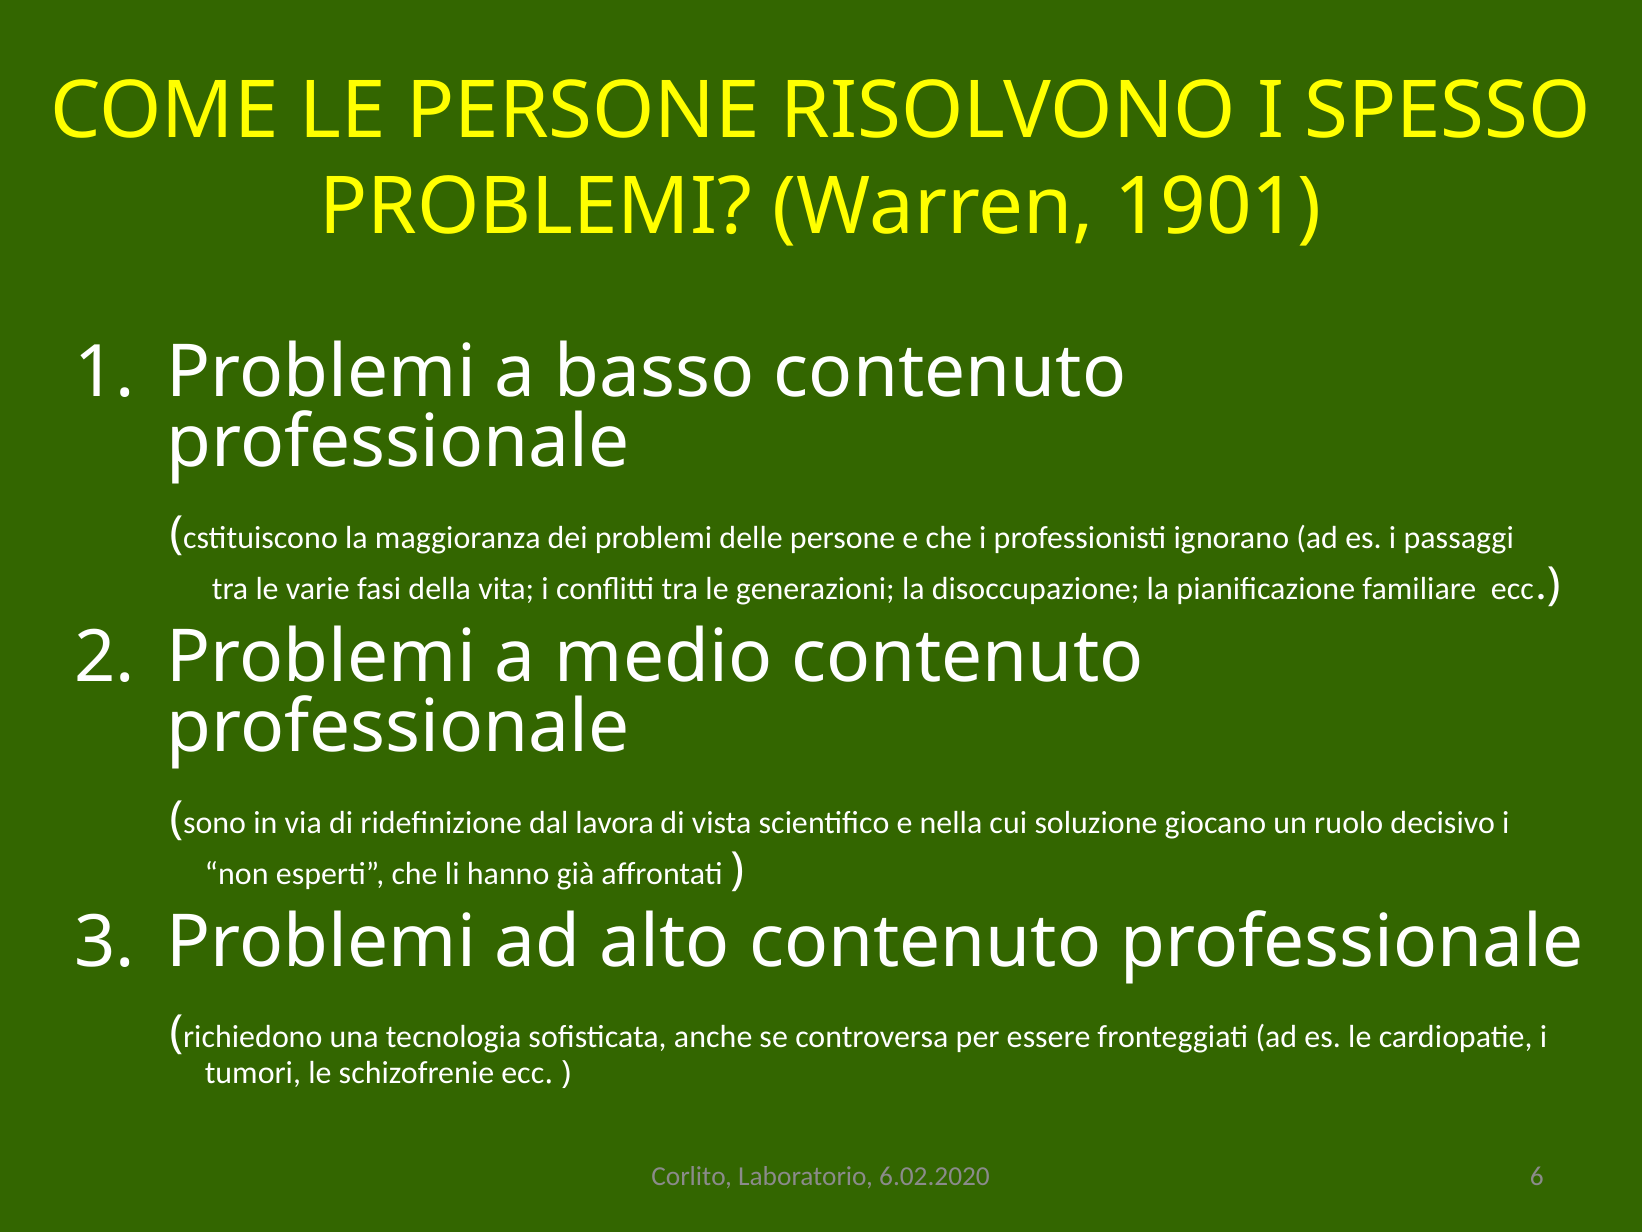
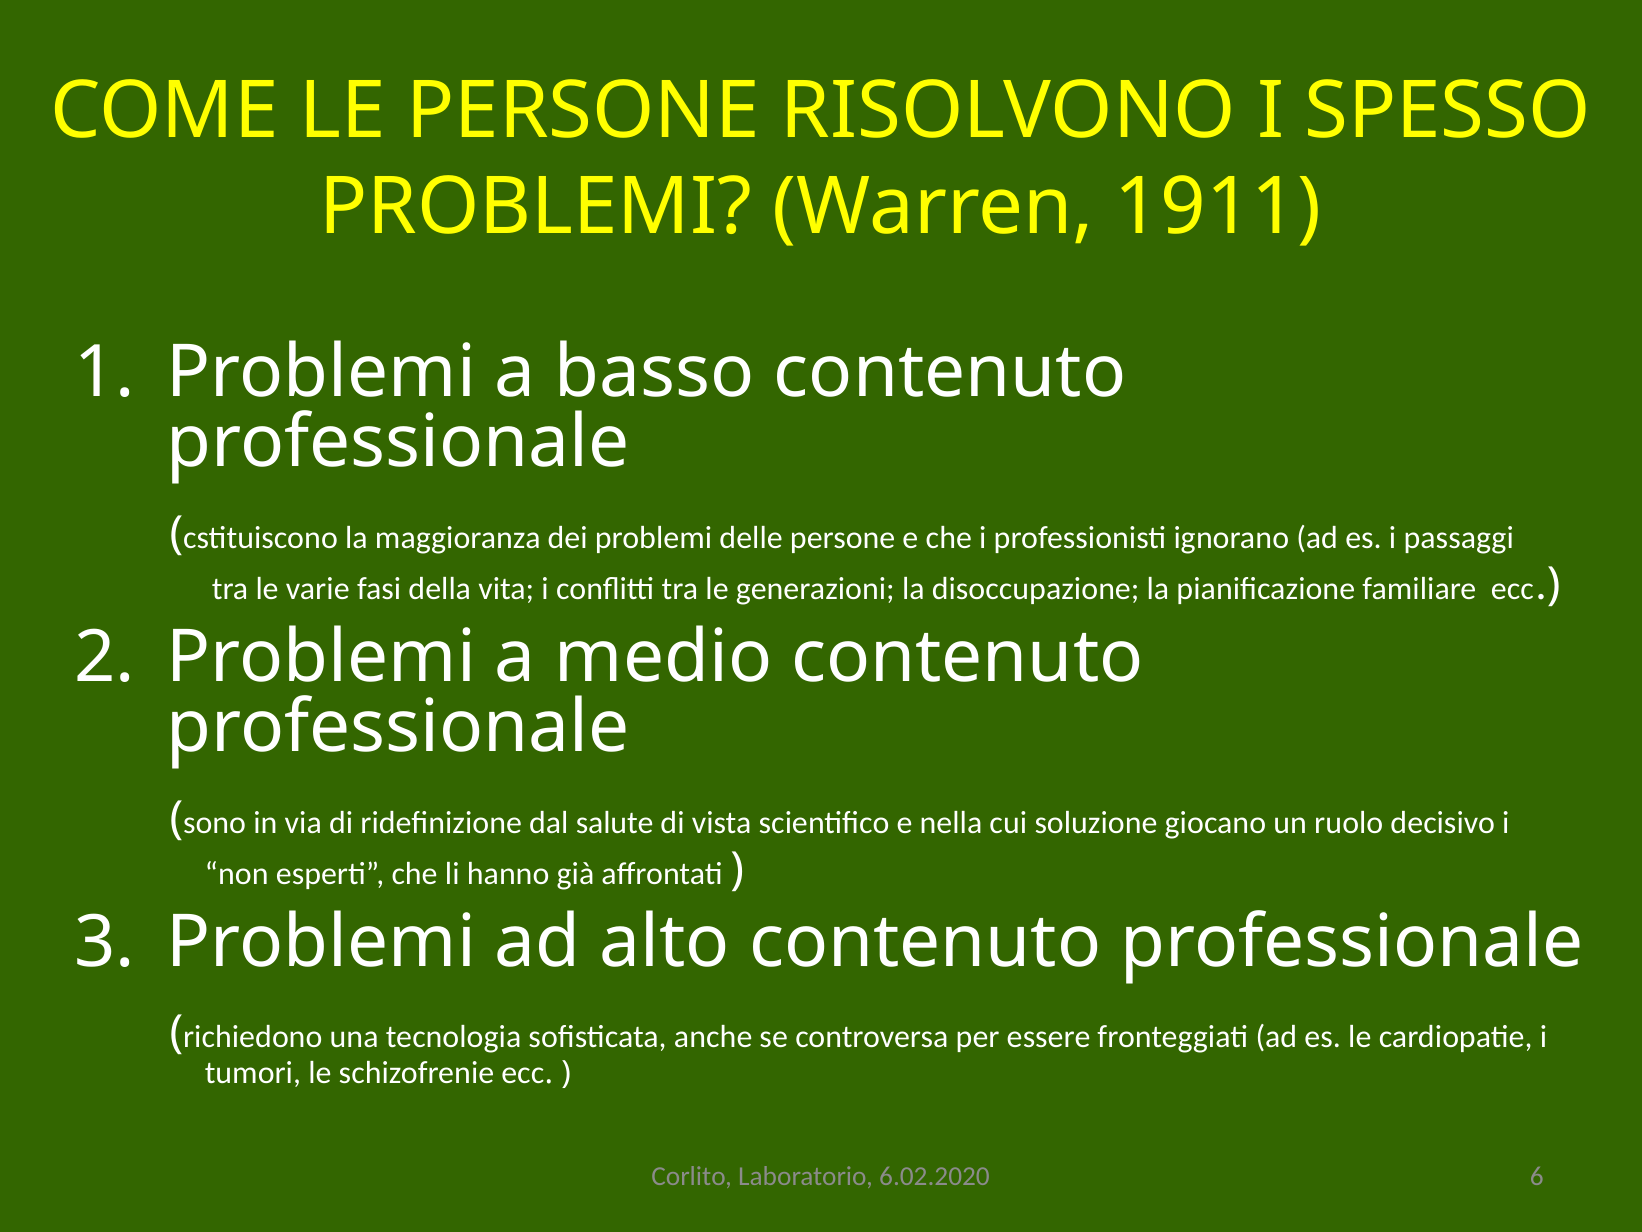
1901: 1901 -> 1911 (1218, 207)
lavora: lavora -> salute (615, 822)
